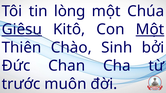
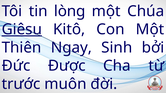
Một underline: present -> none (150, 29)
Chào: Chào -> Ngay (71, 48)
Chan: Chan -> Được (67, 66)
